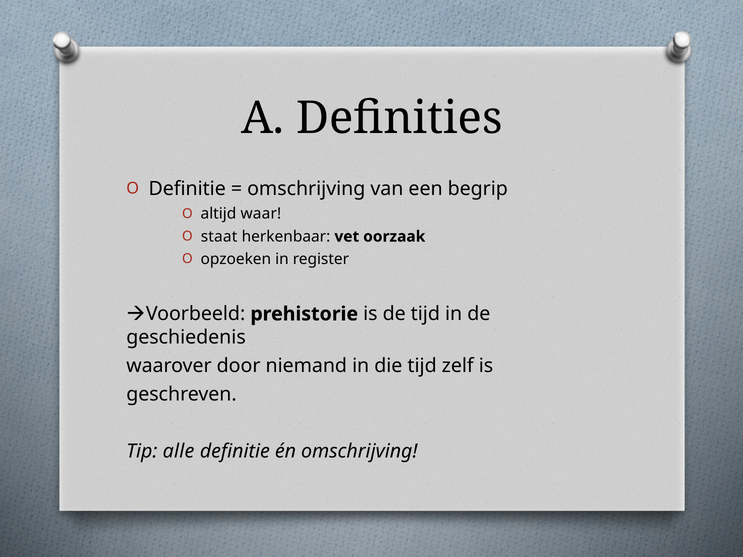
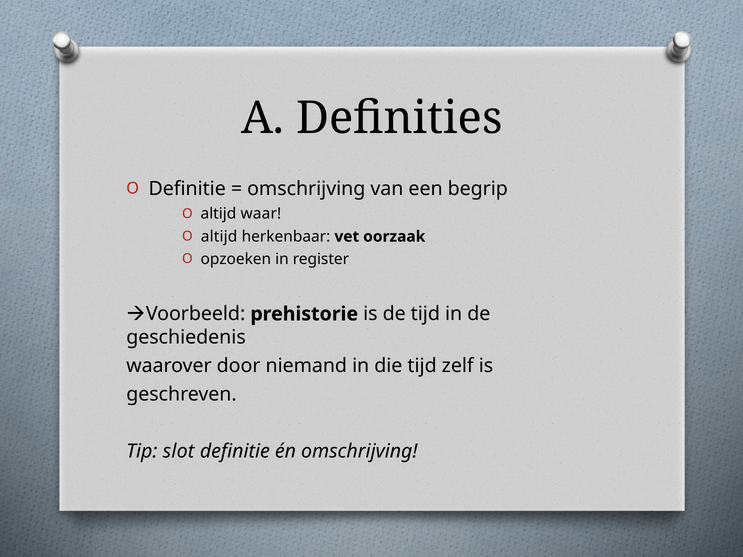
staat: staat -> altijd (219, 237)
alle: alle -> slot (179, 451)
